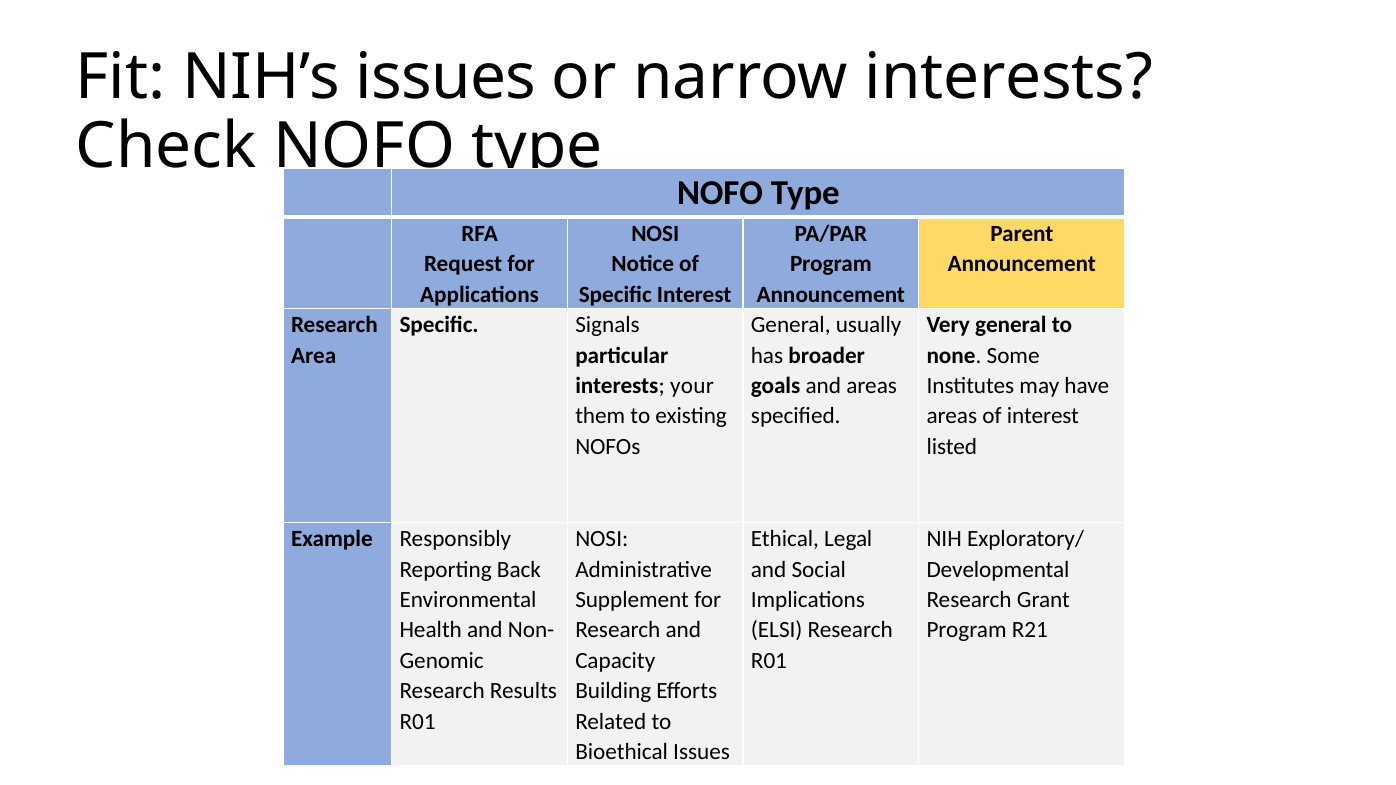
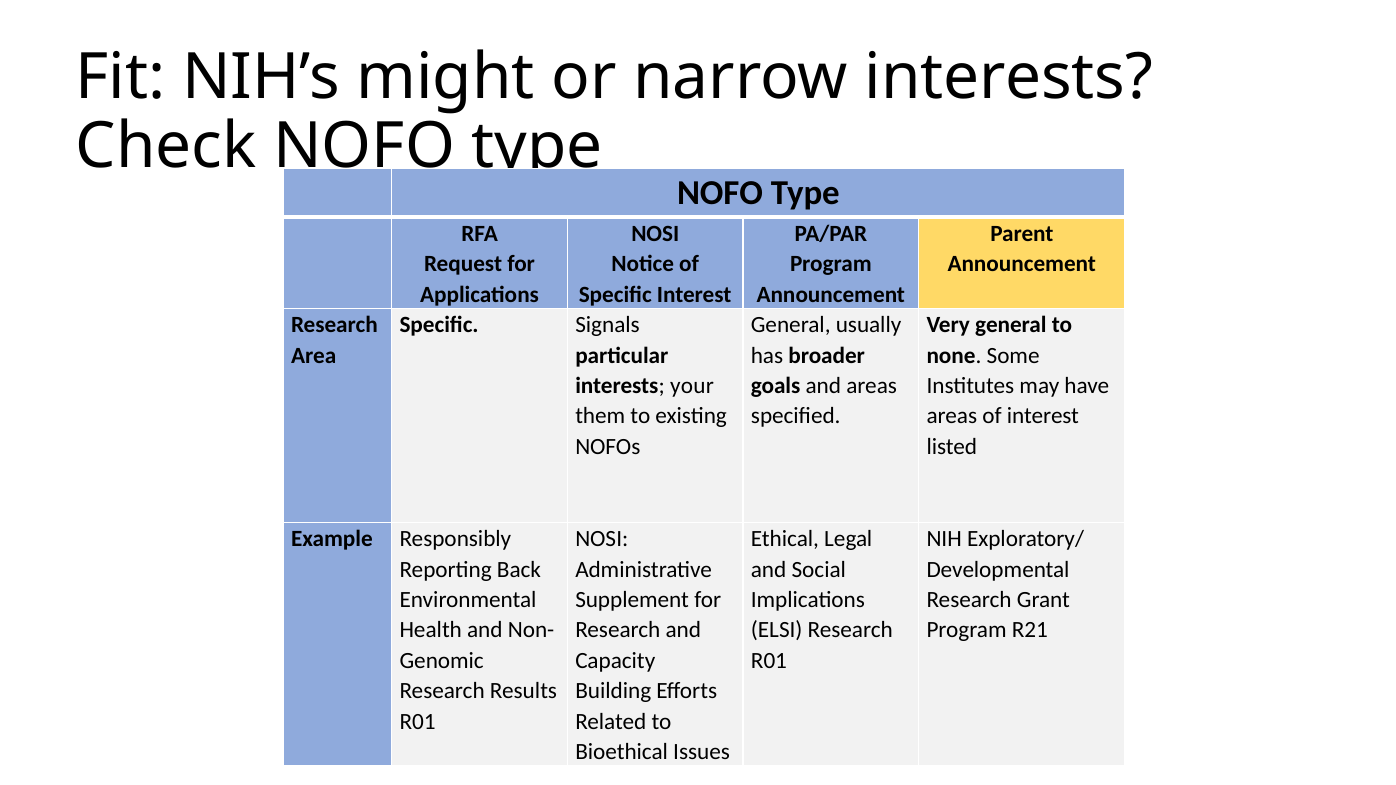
NIH’s issues: issues -> might (446, 77)
